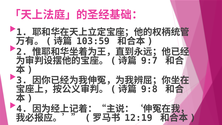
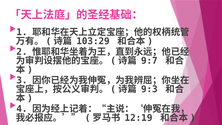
103:59: 103:59 -> 103:29 (93, 41)
9:8: 9:8 -> 9:3 (149, 89)
